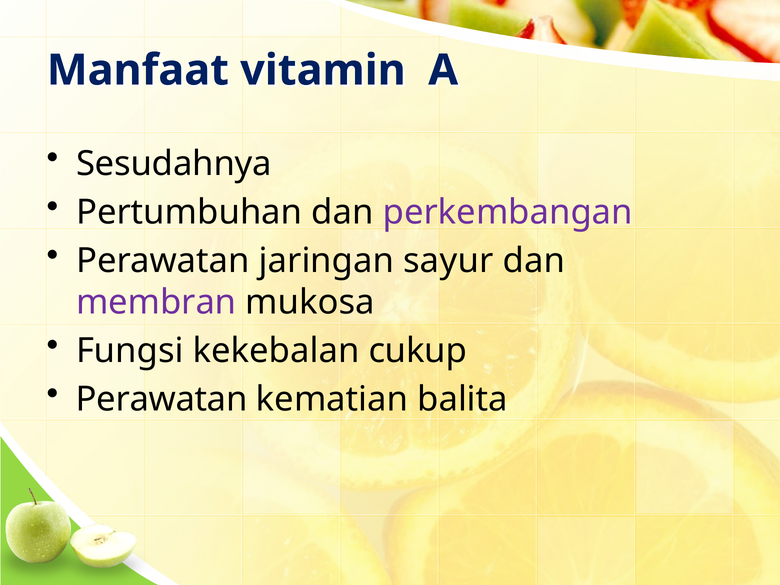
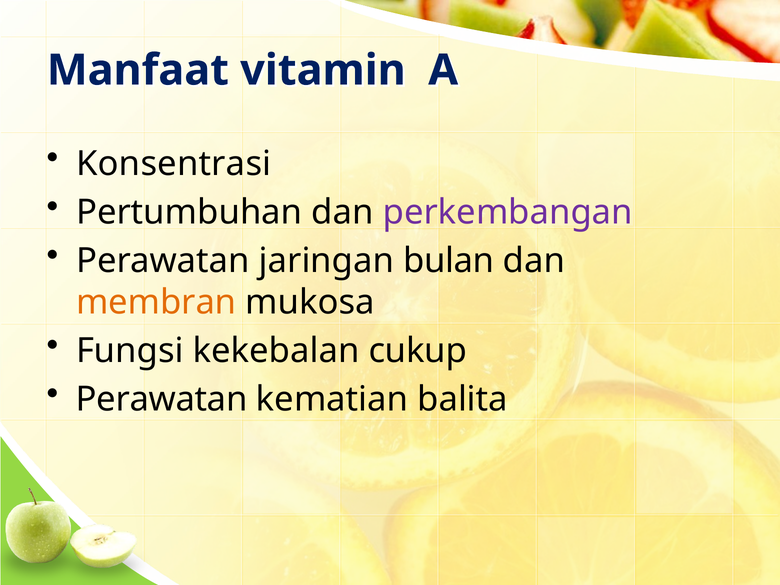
Sesudahnya: Sesudahnya -> Konsentrasi (174, 164)
sayur: sayur -> bulan (449, 261)
membran colour: purple -> orange (156, 302)
